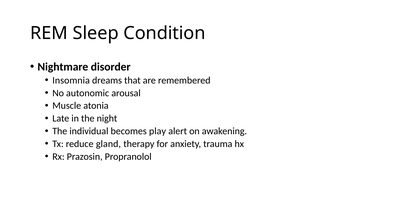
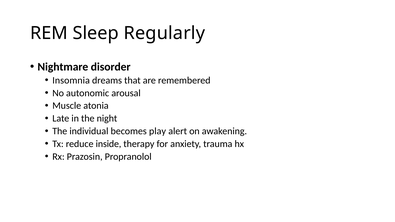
Condition: Condition -> Regularly (164, 33)
gland: gland -> inside (109, 144)
